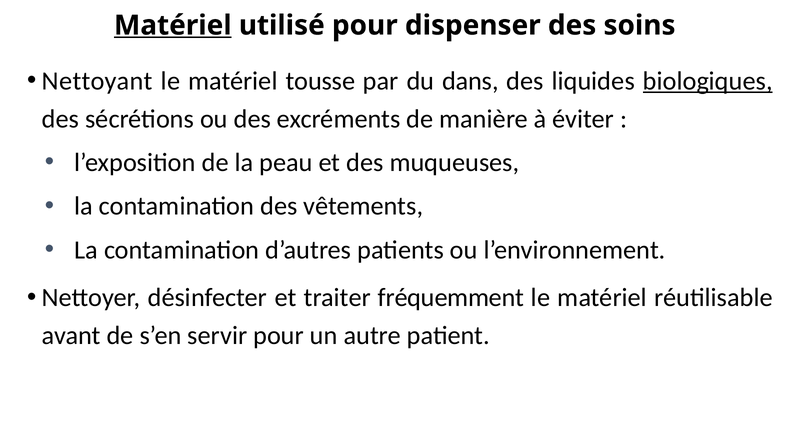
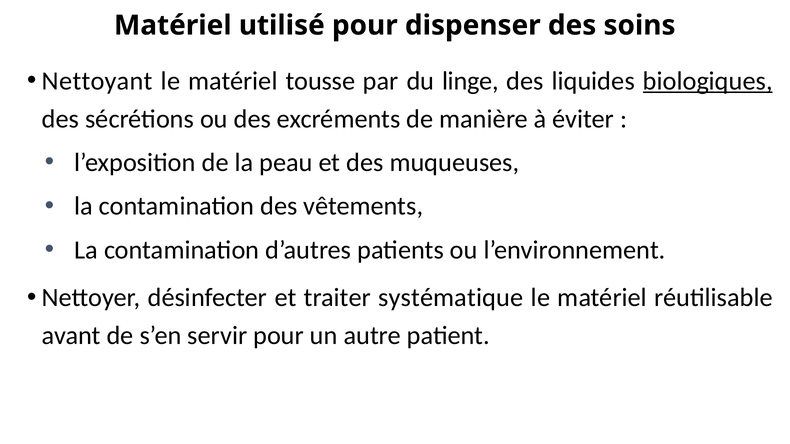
Matériel underline: present -> none (173, 25)
dans: dans -> linge (471, 81)
fréquemment: fréquemment -> systématique (451, 298)
